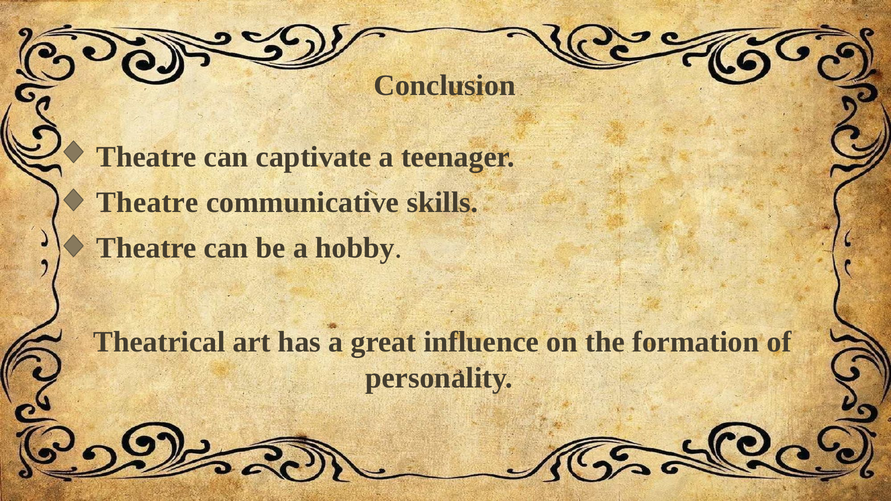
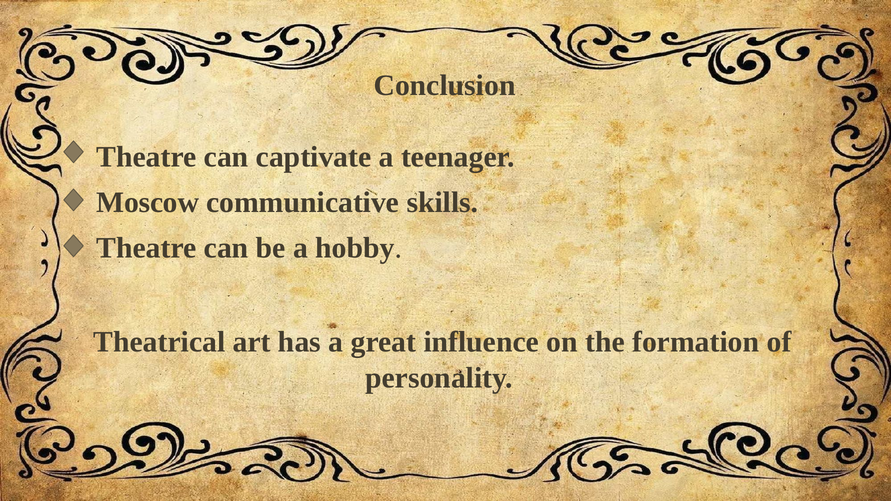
Theatre: Theatre -> Moscow (148, 202)
